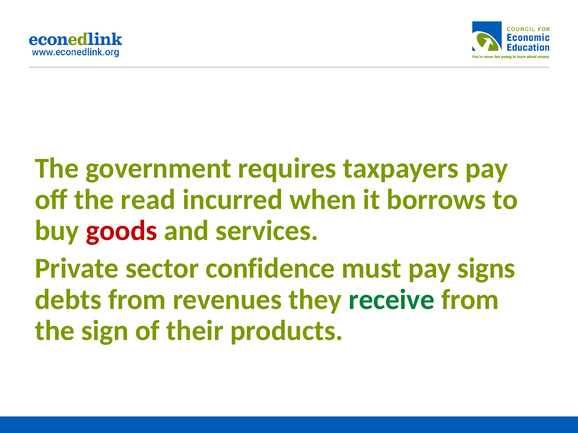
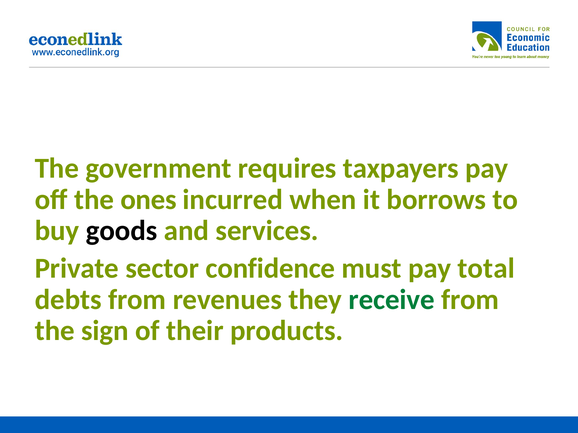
read: read -> ones (148, 200)
goods colour: red -> black (122, 231)
signs: signs -> total (486, 269)
